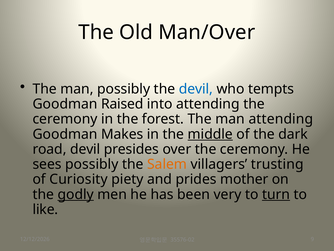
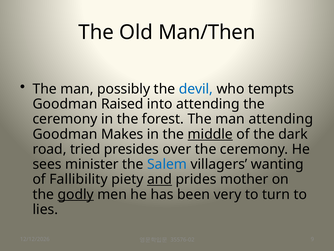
Man/Over: Man/Over -> Man/Then (207, 32)
road devil: devil -> tried (85, 149)
sees possibly: possibly -> minister (92, 164)
Salem colour: orange -> blue (167, 164)
trusting: trusting -> wanting (277, 164)
Curiosity: Curiosity -> Fallibility (79, 179)
and underline: none -> present (160, 179)
turn underline: present -> none (276, 194)
like: like -> lies (45, 209)
